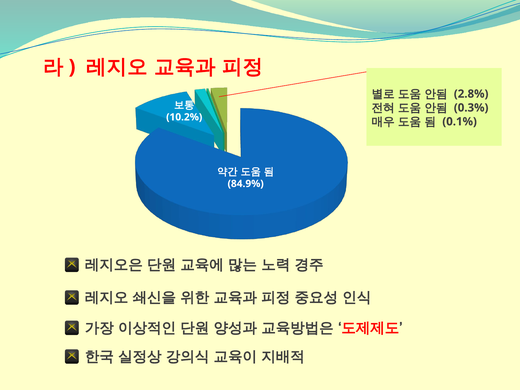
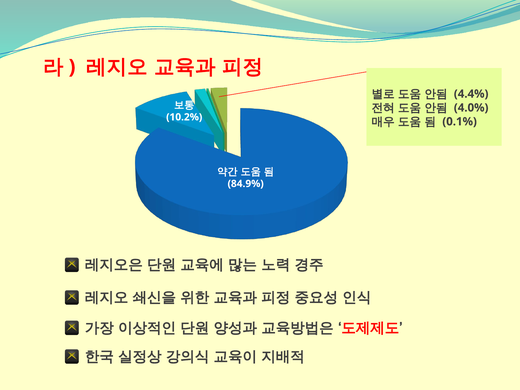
2.8%: 2.8% -> 4.4% (471, 94)
0.3%: 0.3% -> 4.0% (471, 108)
